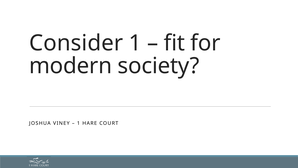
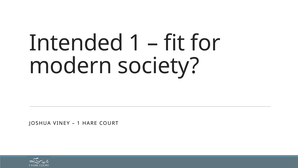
Consider: Consider -> Intended (76, 43)
